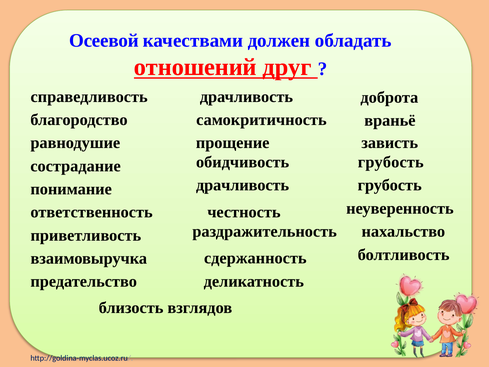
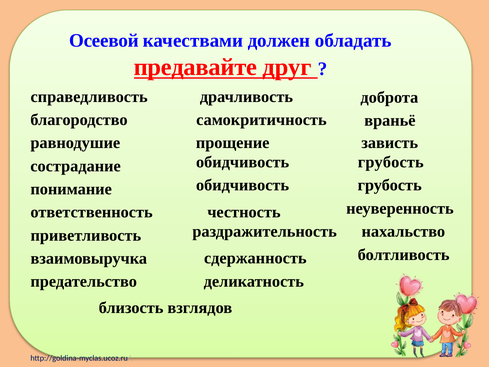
отношений: отношений -> предавайте (195, 67)
драчливость: драчливость -> обидчивость (243, 185)
